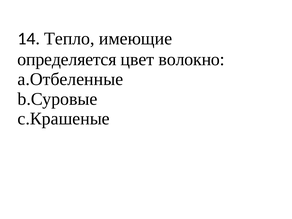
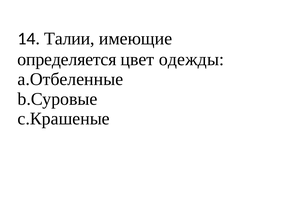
Тепло: Тепло -> Талии (69, 39)
волокно: волокно -> одежды (191, 59)
